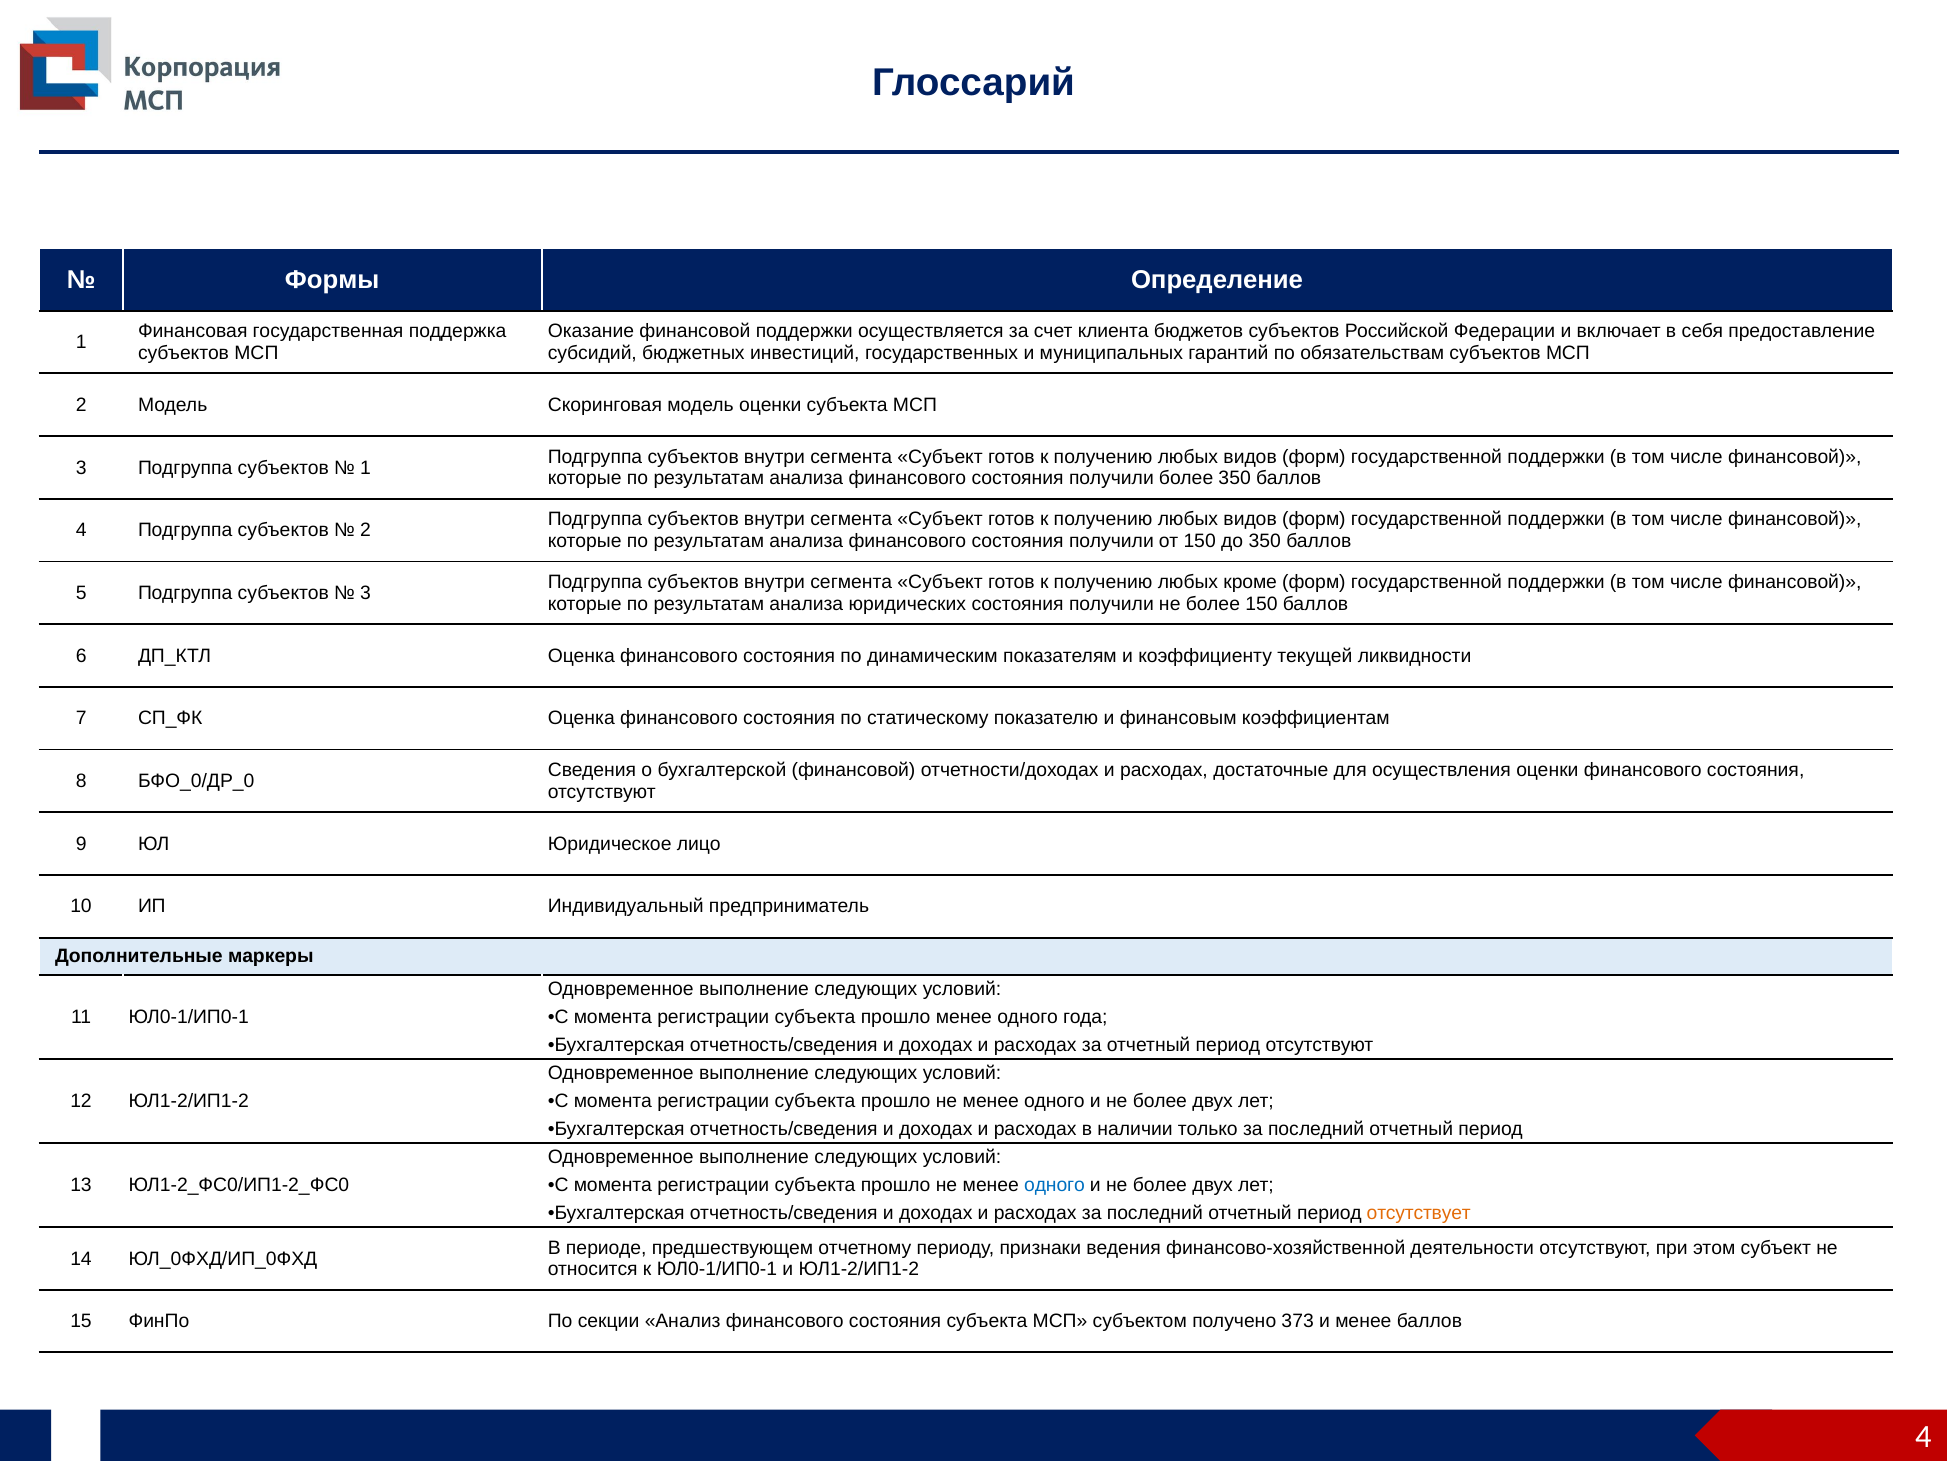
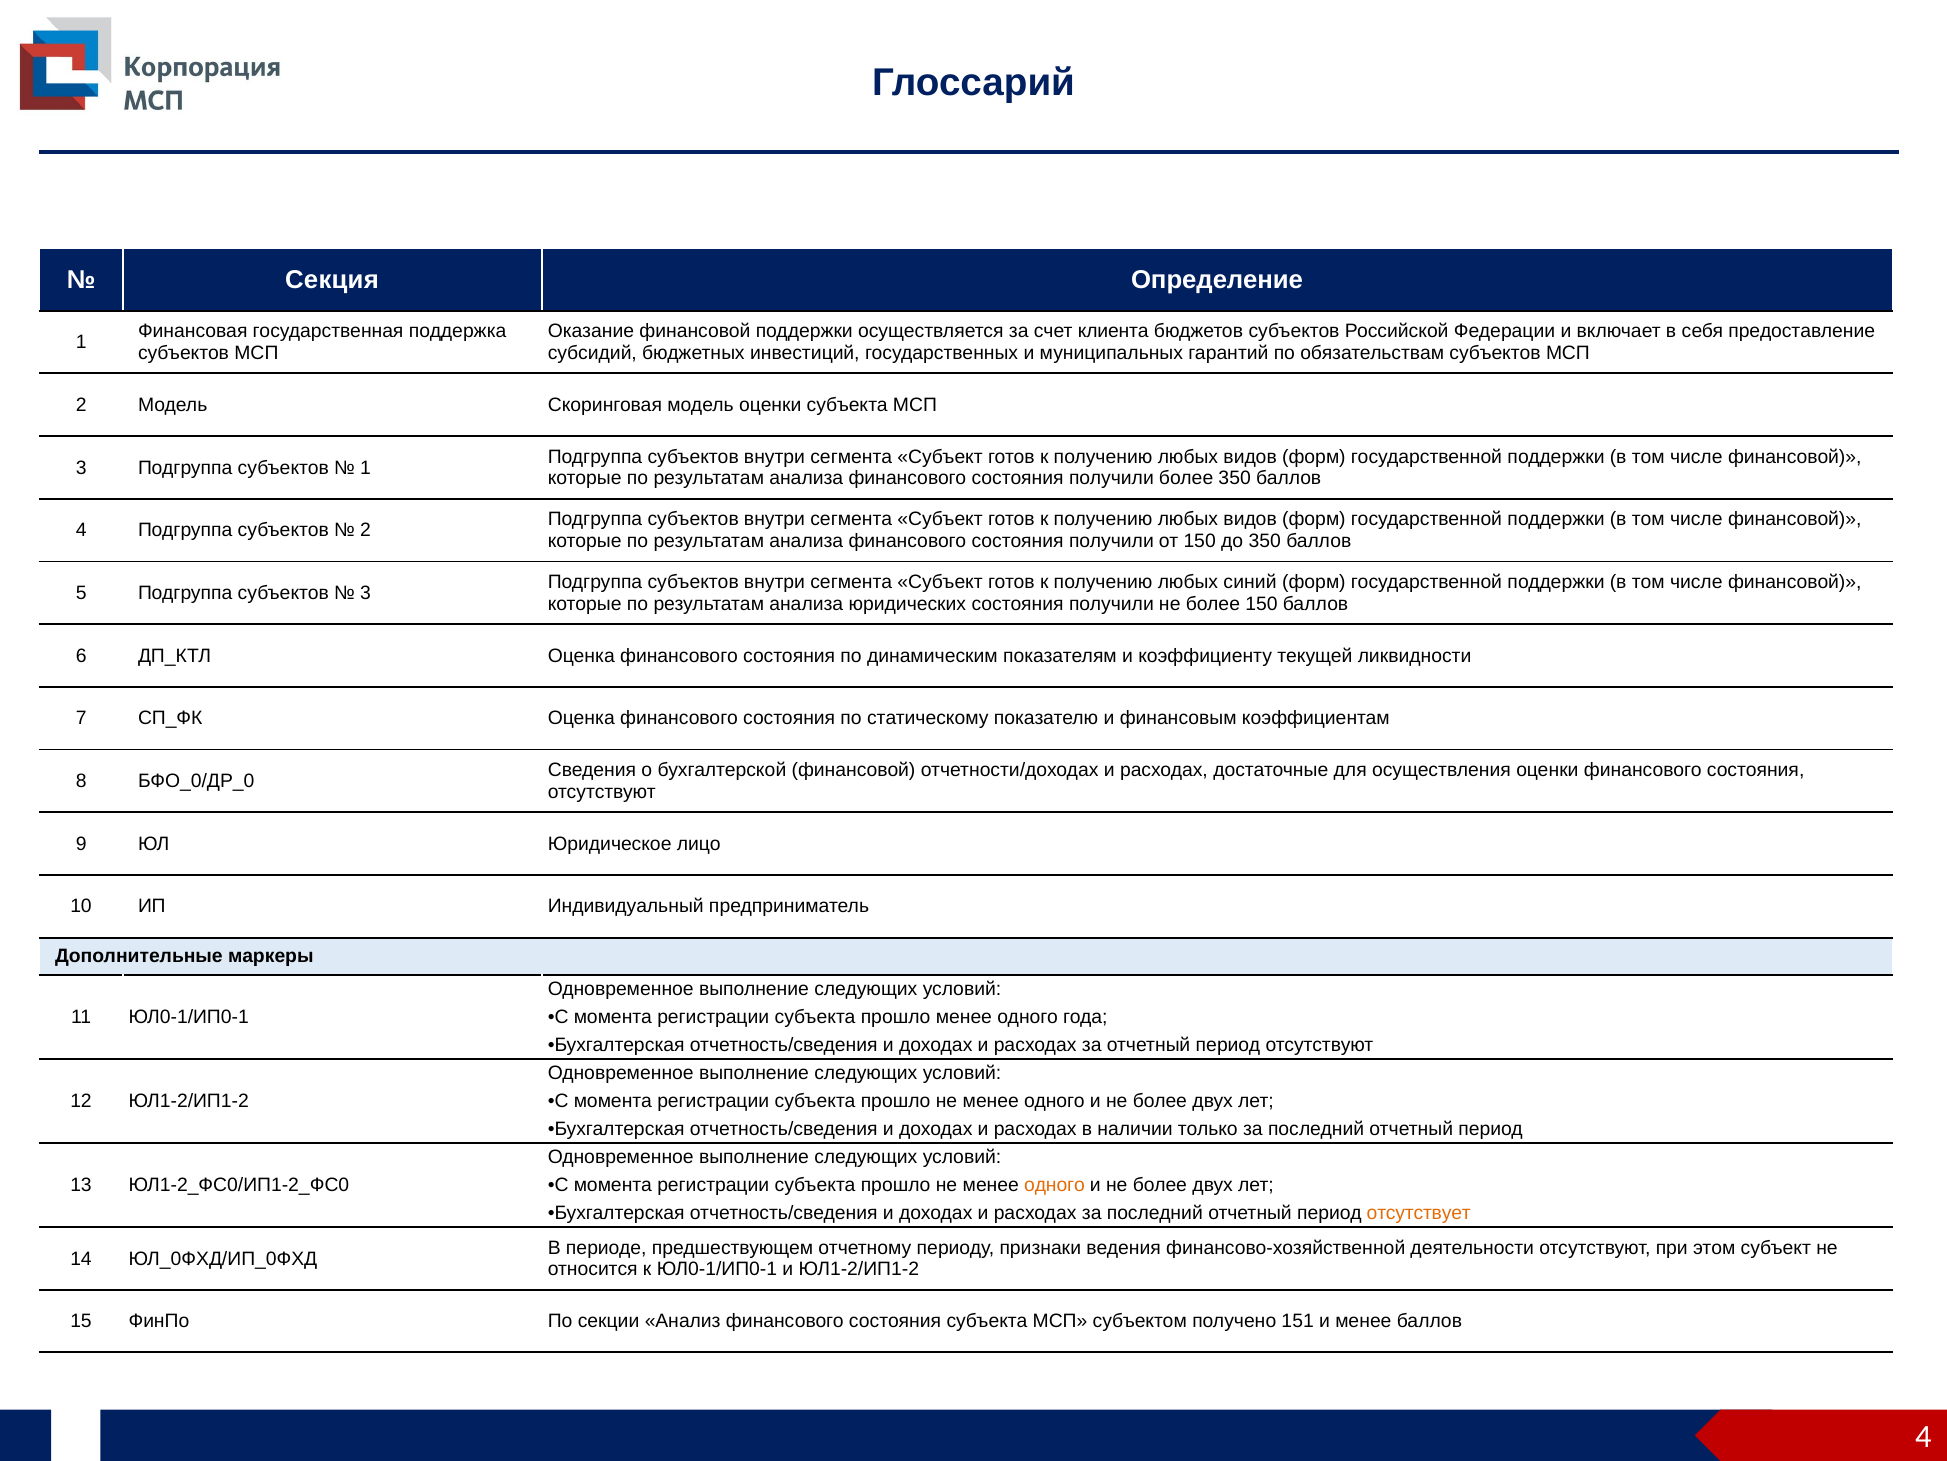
Формы: Формы -> Секция (332, 280)
кроме: кроме -> синий (1250, 582)
одного colour: blue -> orange (1054, 1185)
373: 373 -> 151 (1298, 1321)
